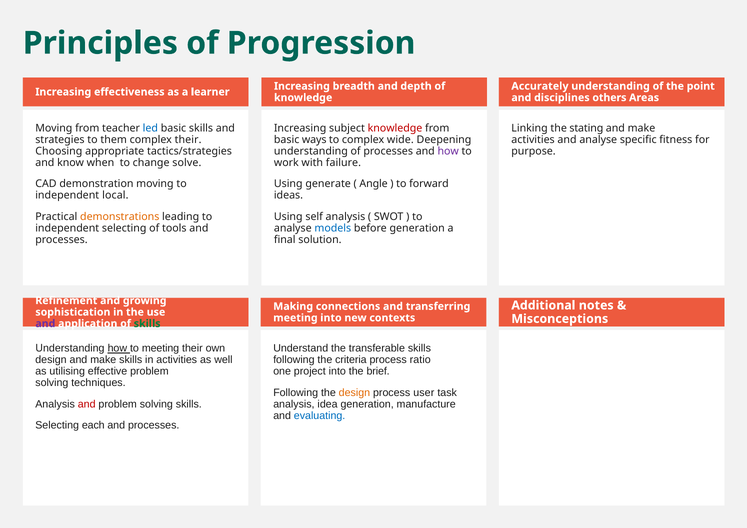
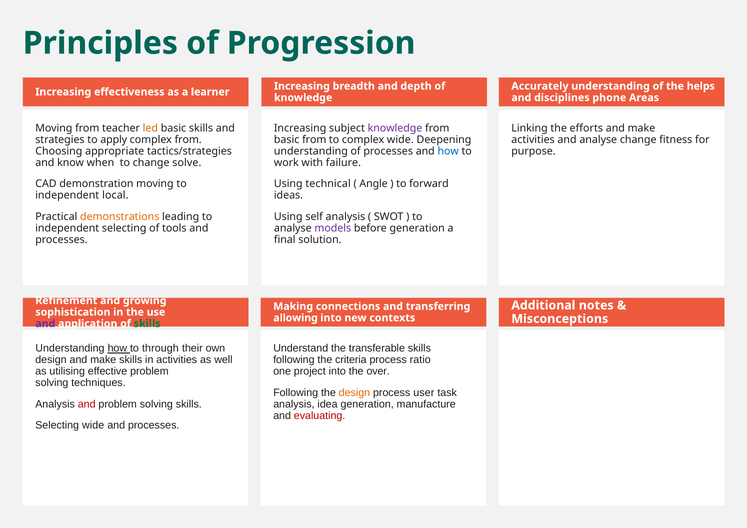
point: point -> helps (701, 86)
others: others -> phone (609, 98)
led colour: blue -> orange (150, 128)
knowledge colour: red -> purple (395, 128)
stating: stating -> efforts (586, 128)
them: them -> apply (114, 140)
complex their: their -> from (188, 140)
basic ways: ways -> from (314, 140)
analyse specific: specific -> change (638, 140)
how colour: purple -> blue (448, 151)
generate: generate -> technical (328, 184)
models colour: blue -> purple (333, 228)
meeting: meeting -> allowing (295, 318)
to meeting: meeting -> through (160, 348)
brief: brief -> over (378, 371)
evaluating colour: blue -> red (320, 416)
Selecting each: each -> wide (93, 425)
